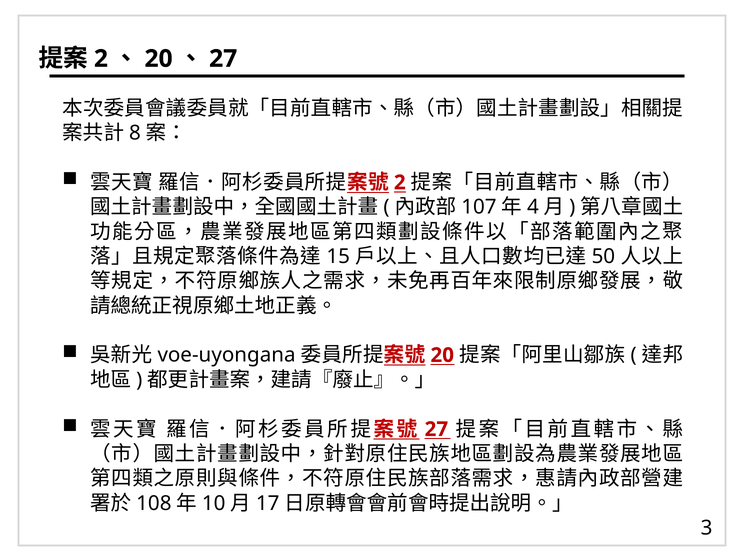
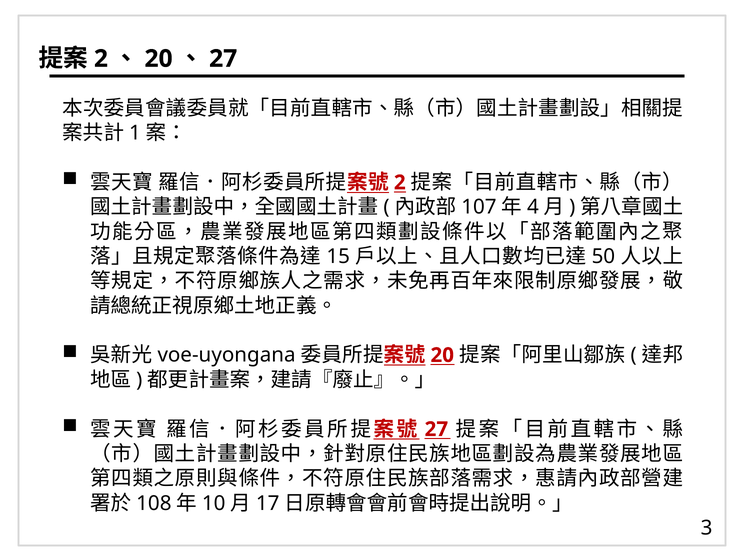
8: 8 -> 1 (135, 133)
